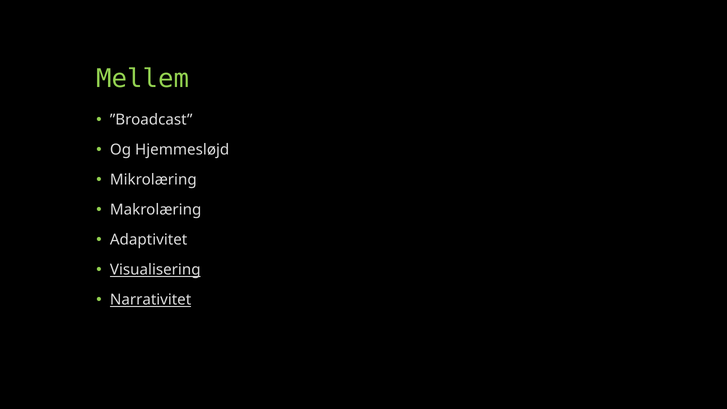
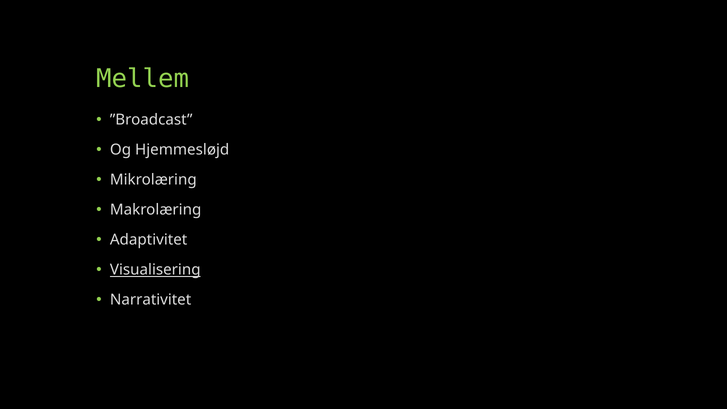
Narrativitet underline: present -> none (151, 300)
